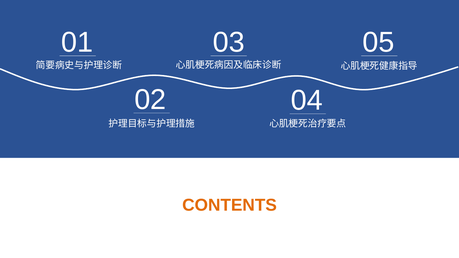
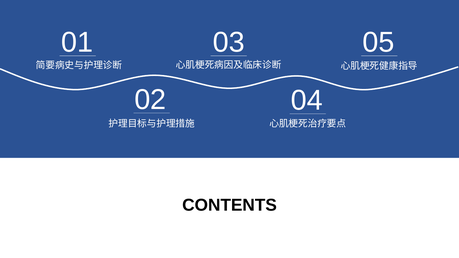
CONTENTS colour: orange -> black (230, 205)
